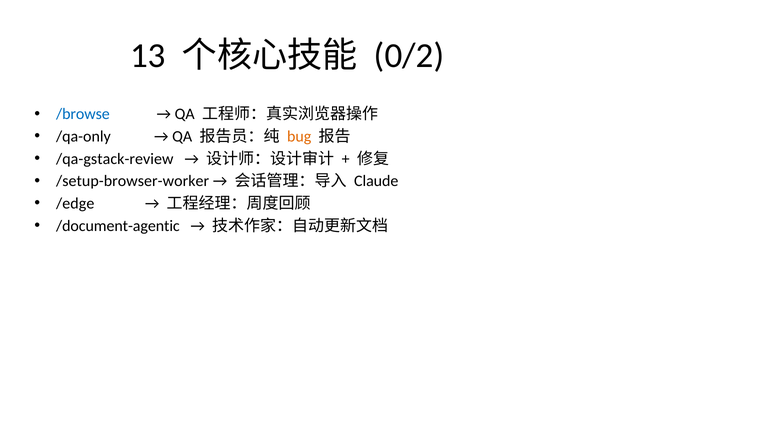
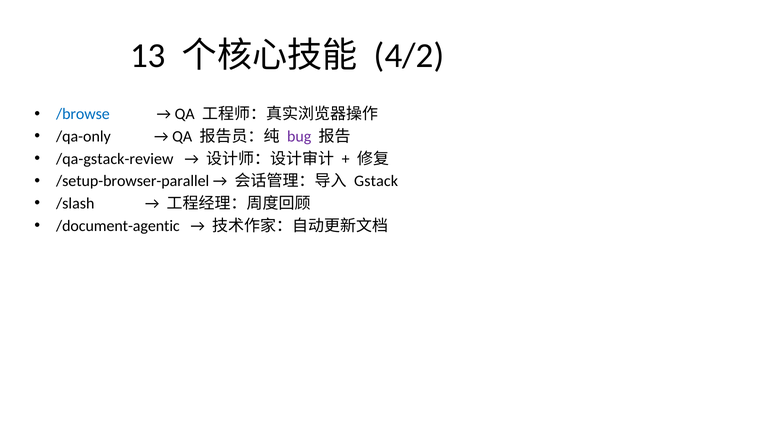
0/2: 0/2 -> 4/2 (409, 56)
bug colour: orange -> purple (299, 136)
/setup-browser-worker: /setup-browser-worker -> /setup-browser-parallel (133, 181)
Claude: Claude -> Gstack (376, 181)
/edge: /edge -> /slash (75, 203)
